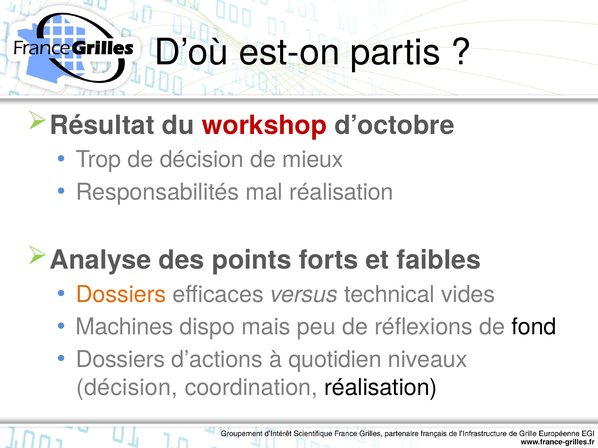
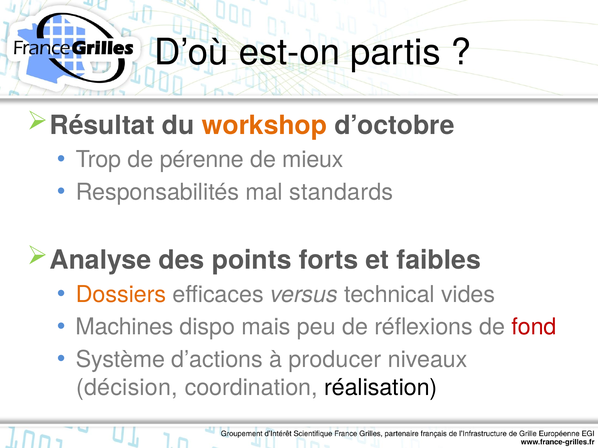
workshop colour: red -> orange (264, 125)
de décision: décision -> pérenne (202, 160)
mal réalisation: réalisation -> standards (341, 192)
fond colour: black -> red (534, 327)
Dossiers: Dossiers -> Système (120, 360)
quotidien: quotidien -> producer (335, 360)
